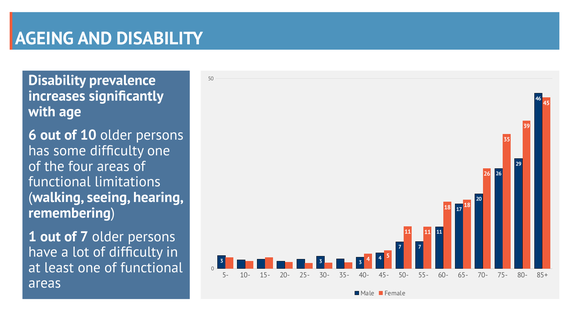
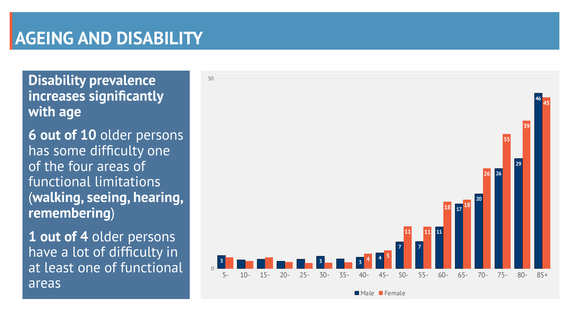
of 7: 7 -> 4 (84, 237)
